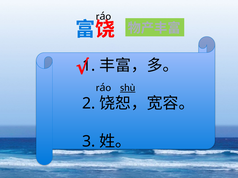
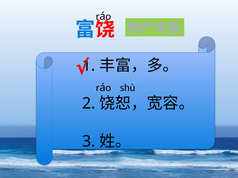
shù underline: present -> none (128, 88)
